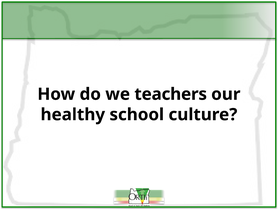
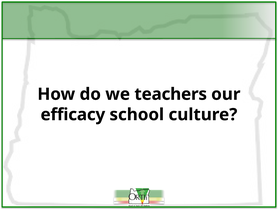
healthy: healthy -> efficacy (73, 114)
